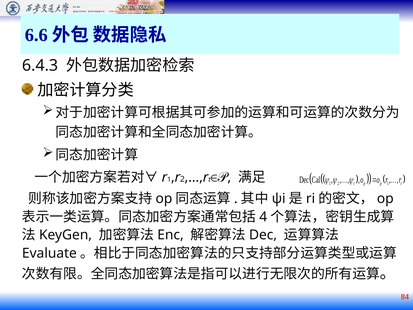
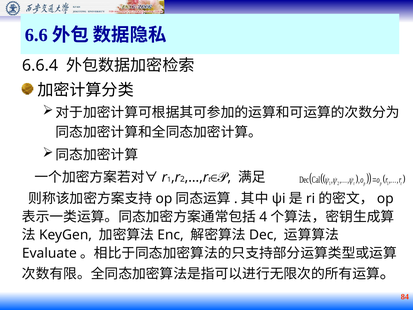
6.4.3: 6.4.3 -> 6.6.4 (40, 66)
